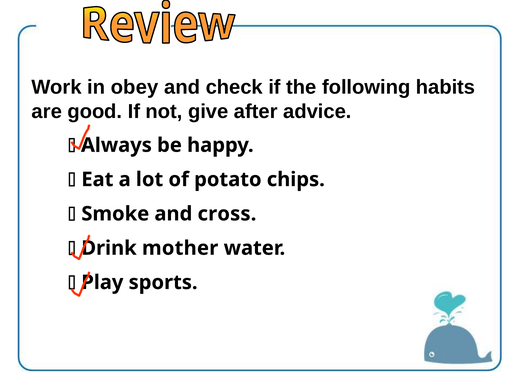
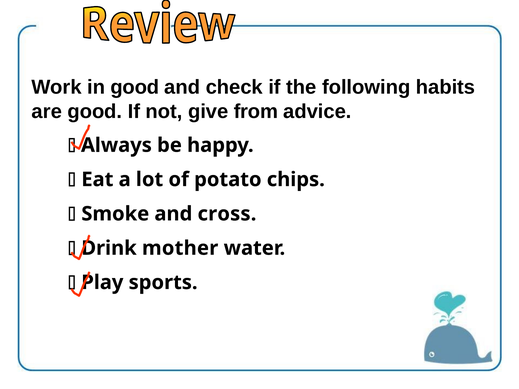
in obey: obey -> good (135, 87)
after: after -> from (256, 112)
